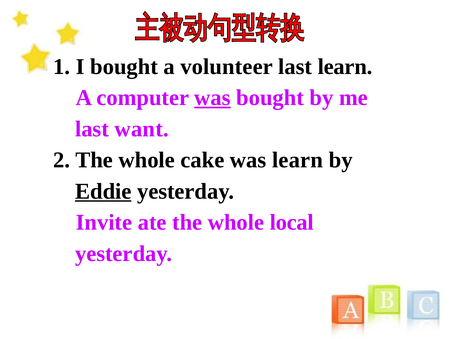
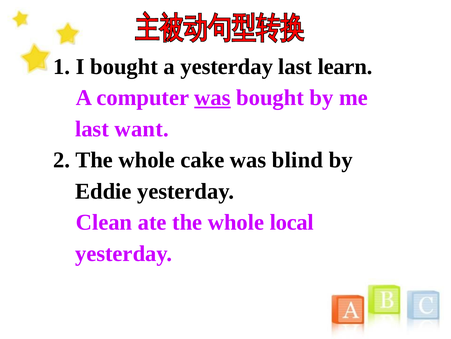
a volunteer: volunteer -> yesterday (227, 66)
was learn: learn -> blind (297, 160)
Eddie underline: present -> none (103, 191)
Invite: Invite -> Clean (104, 222)
